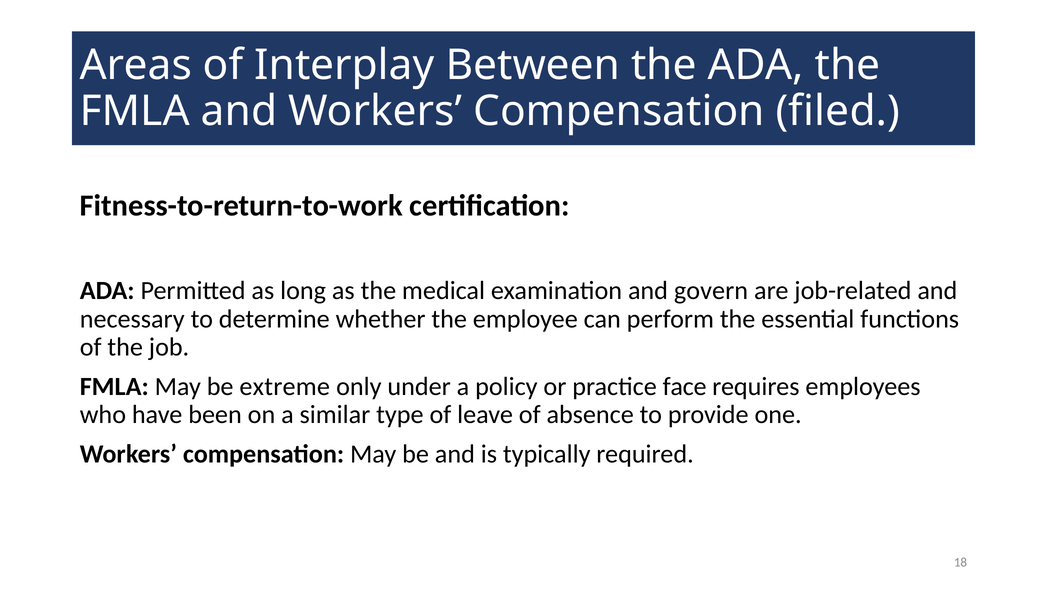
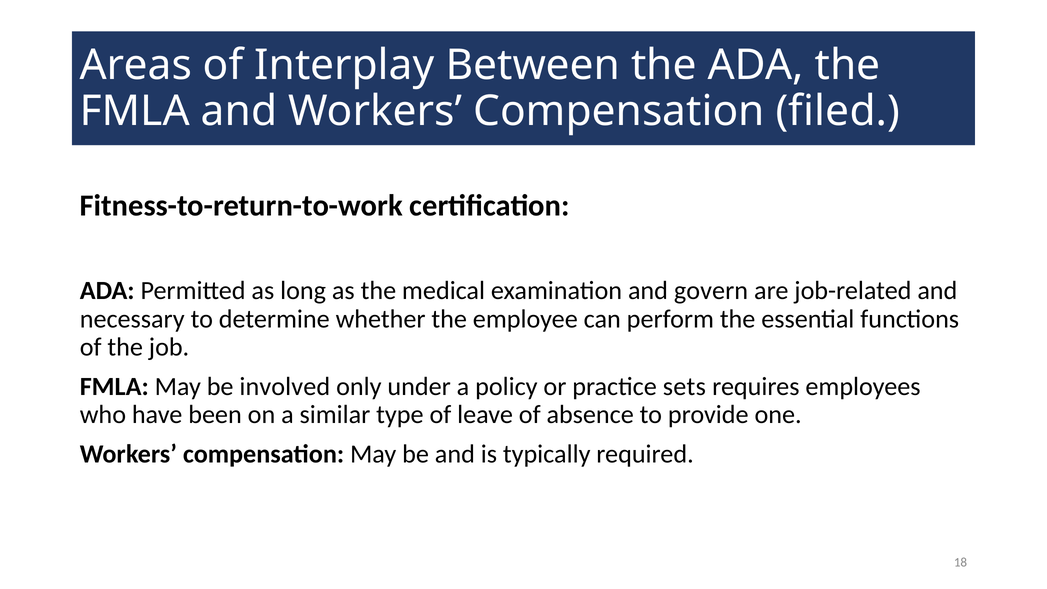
extreme: extreme -> involved (285, 386)
face: face -> sets (684, 386)
